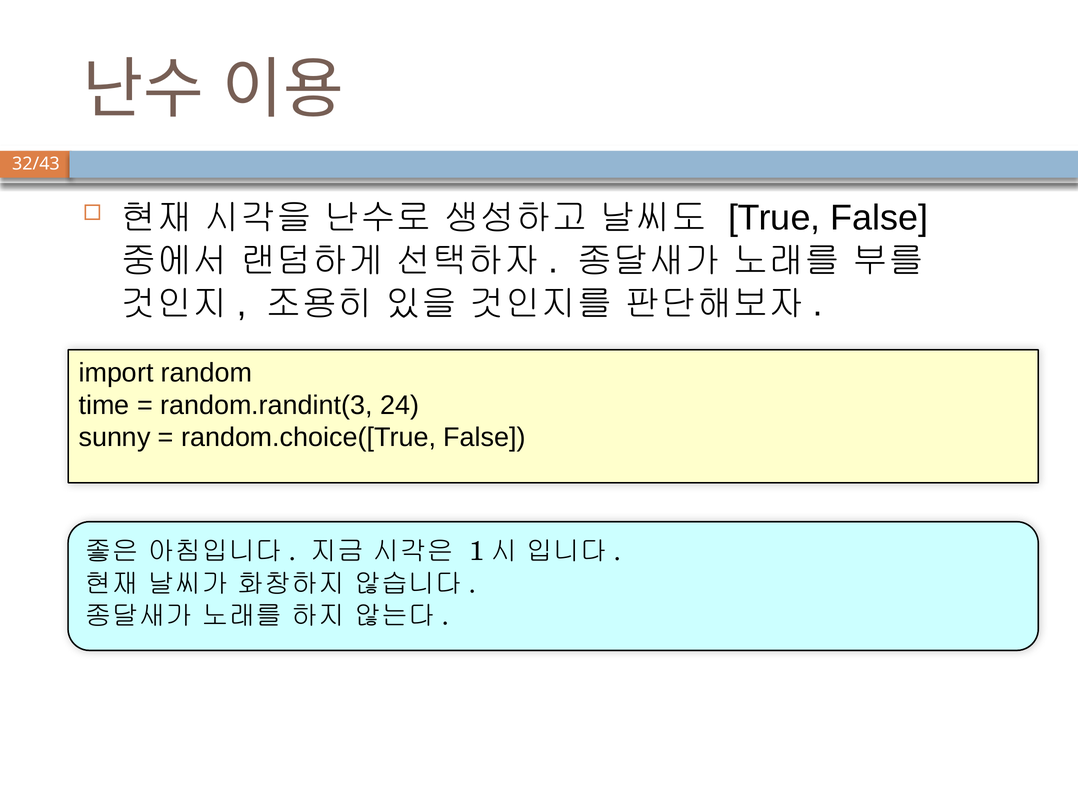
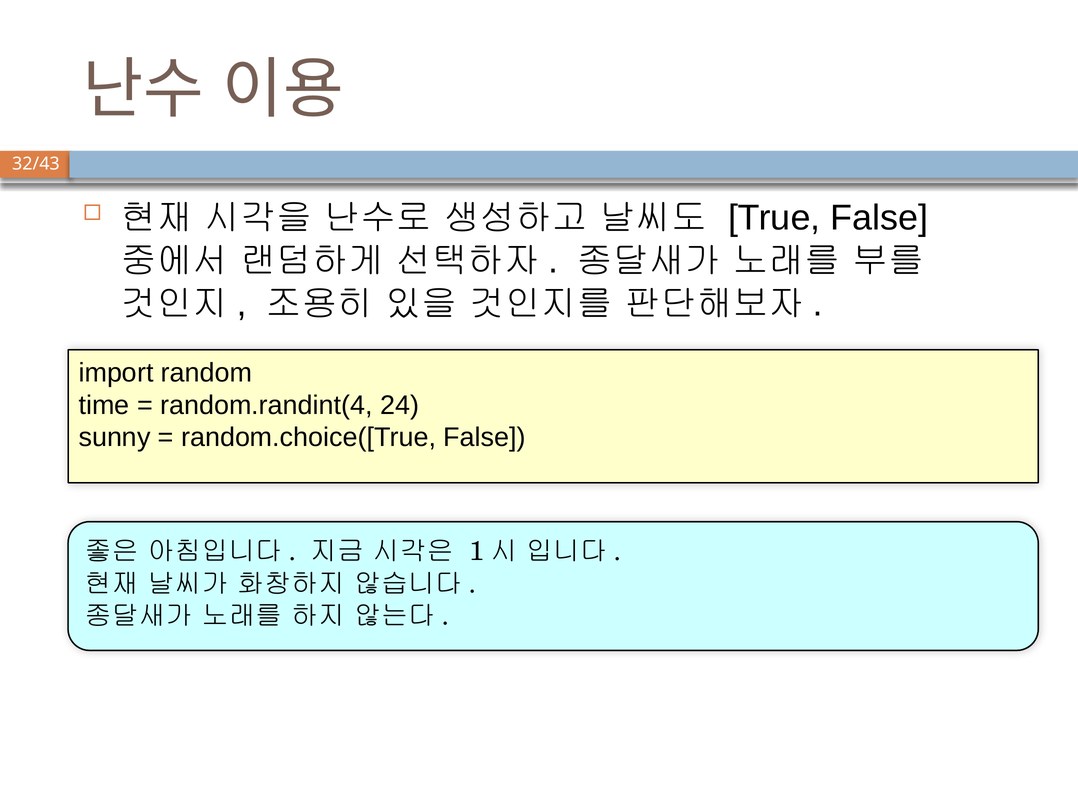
random.randint(3: random.randint(3 -> random.randint(4 (266, 406)
